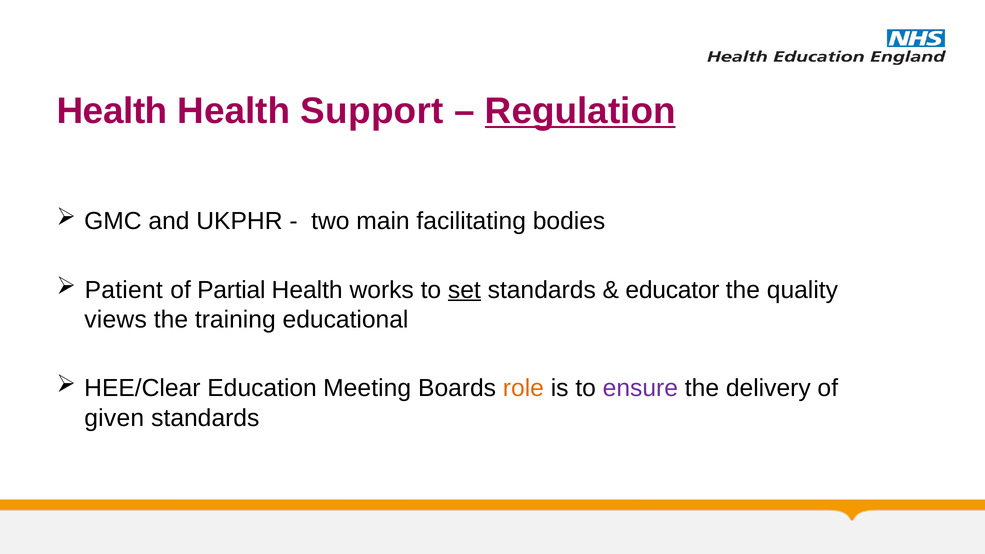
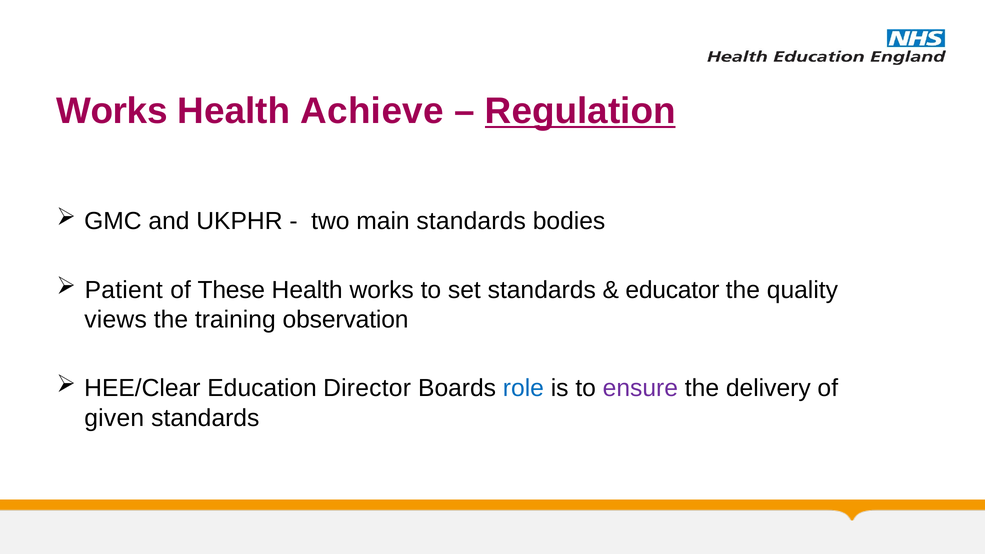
Health: Health -> Works (112, 111)
Support: Support -> Achieve (372, 111)
main facilitating: facilitating -> standards (471, 221)
Partial: Partial -> These (231, 290)
set underline: present -> none (464, 290)
educational: educational -> observation (346, 319)
Meeting: Meeting -> Director (367, 388)
role colour: orange -> blue (523, 388)
